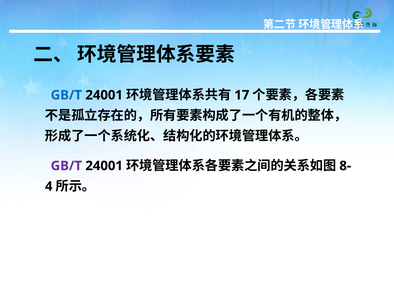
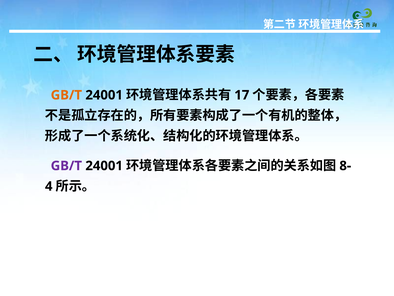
GB/T colour: blue -> orange (66, 95)
